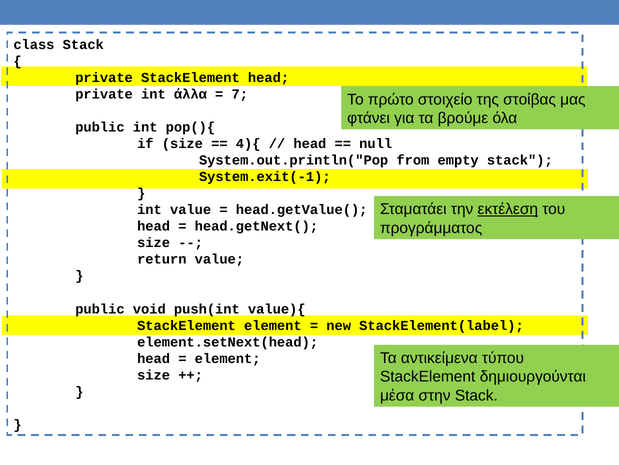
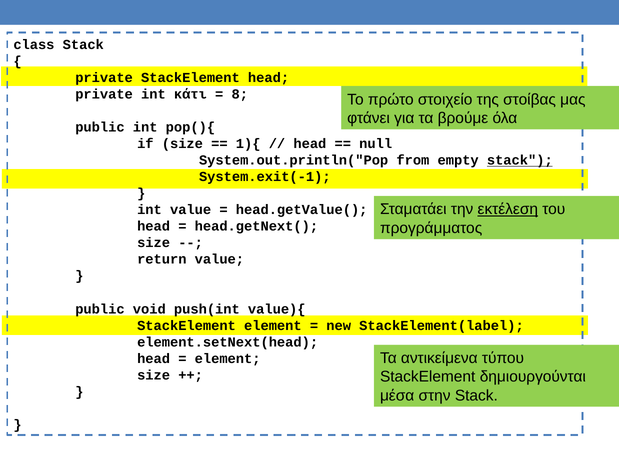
άλλα: άλλα -> κάτι (190, 94)
7: 7 -> 8 (240, 94)
4){: 4){ -> 1){ (248, 143)
stack underline: none -> present (520, 160)
